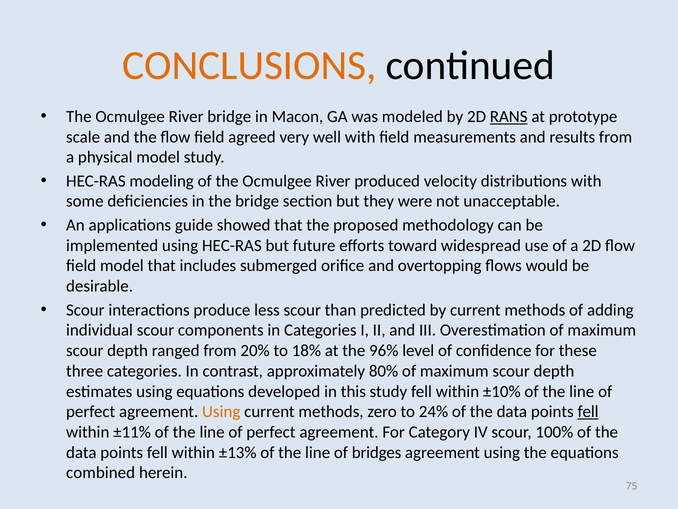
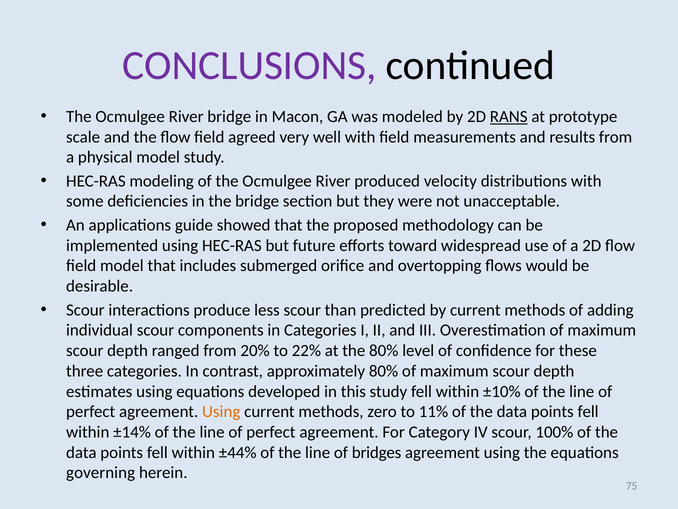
CONCLUSIONS colour: orange -> purple (249, 66)
18%: 18% -> 22% (306, 350)
the 96%: 96% -> 80% (384, 350)
24%: 24% -> 11% (433, 411)
fell underline: present -> none (588, 411)
±11%: ±11% -> ±14% (132, 432)
±13%: ±13% -> ±44% (238, 452)
combined: combined -> governing (101, 472)
